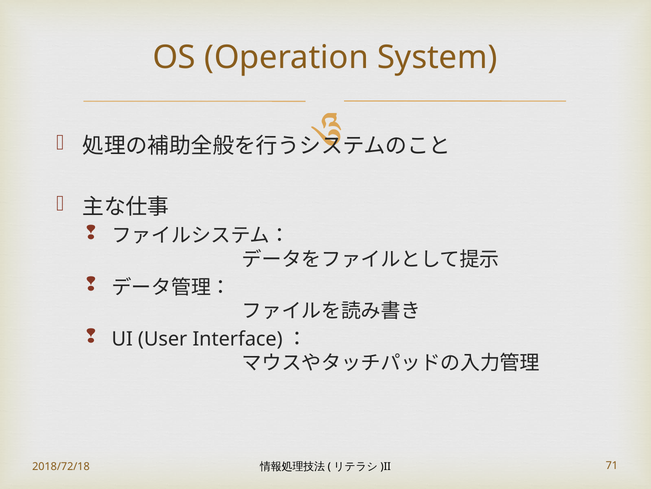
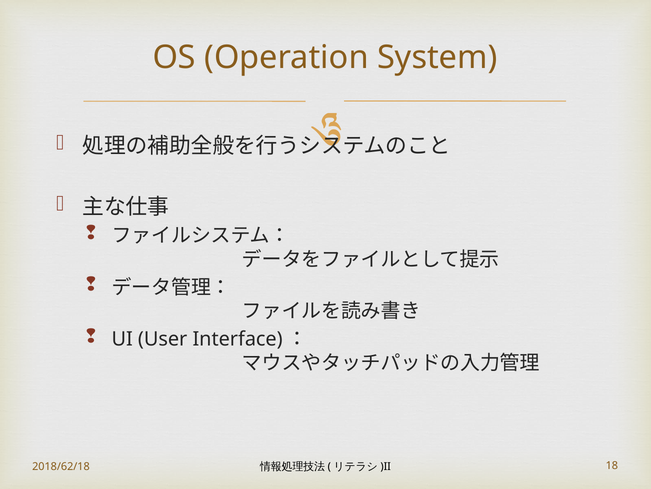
2018/72/18: 2018/72/18 -> 2018/62/18 (61, 466)
71: 71 -> 18 (612, 465)
